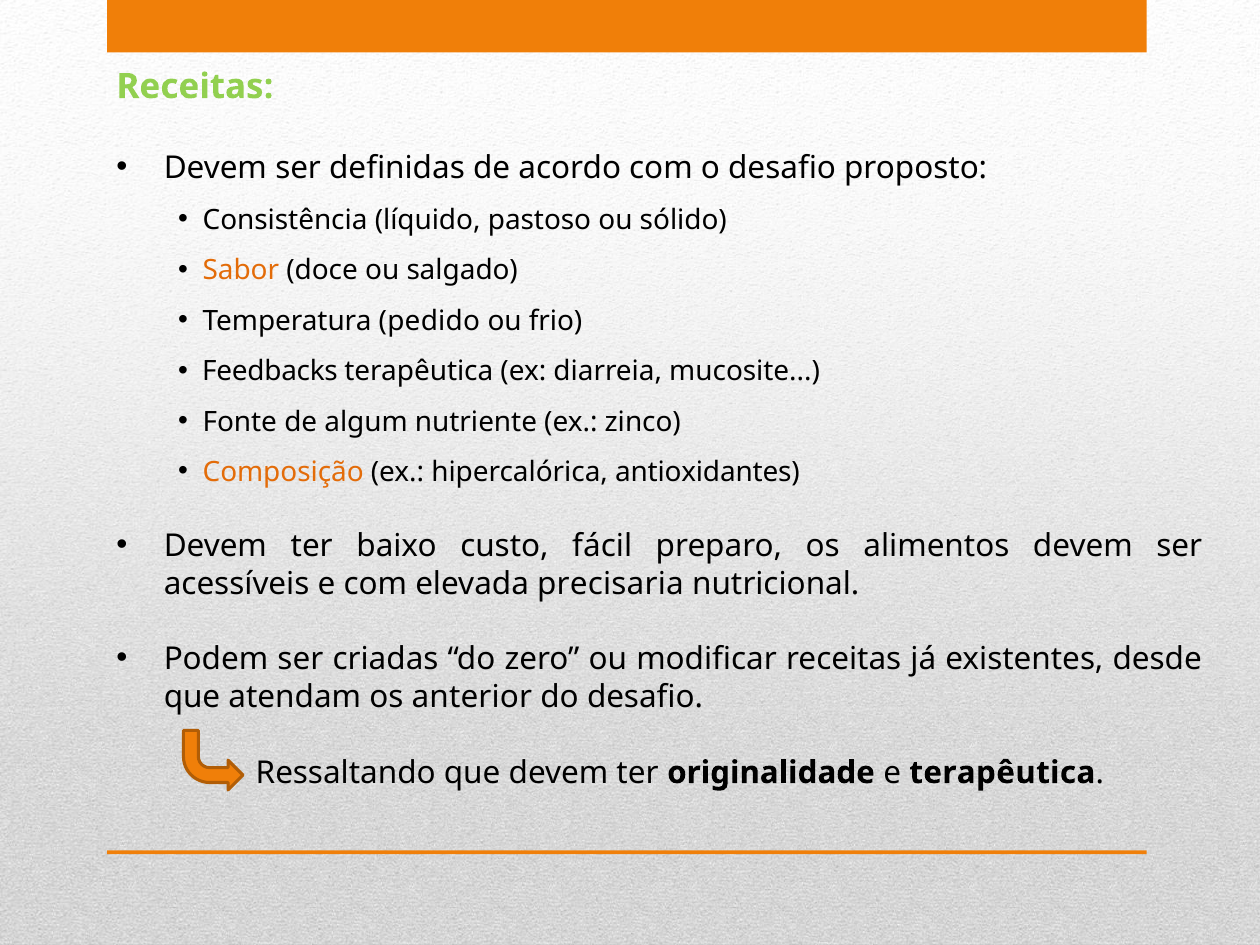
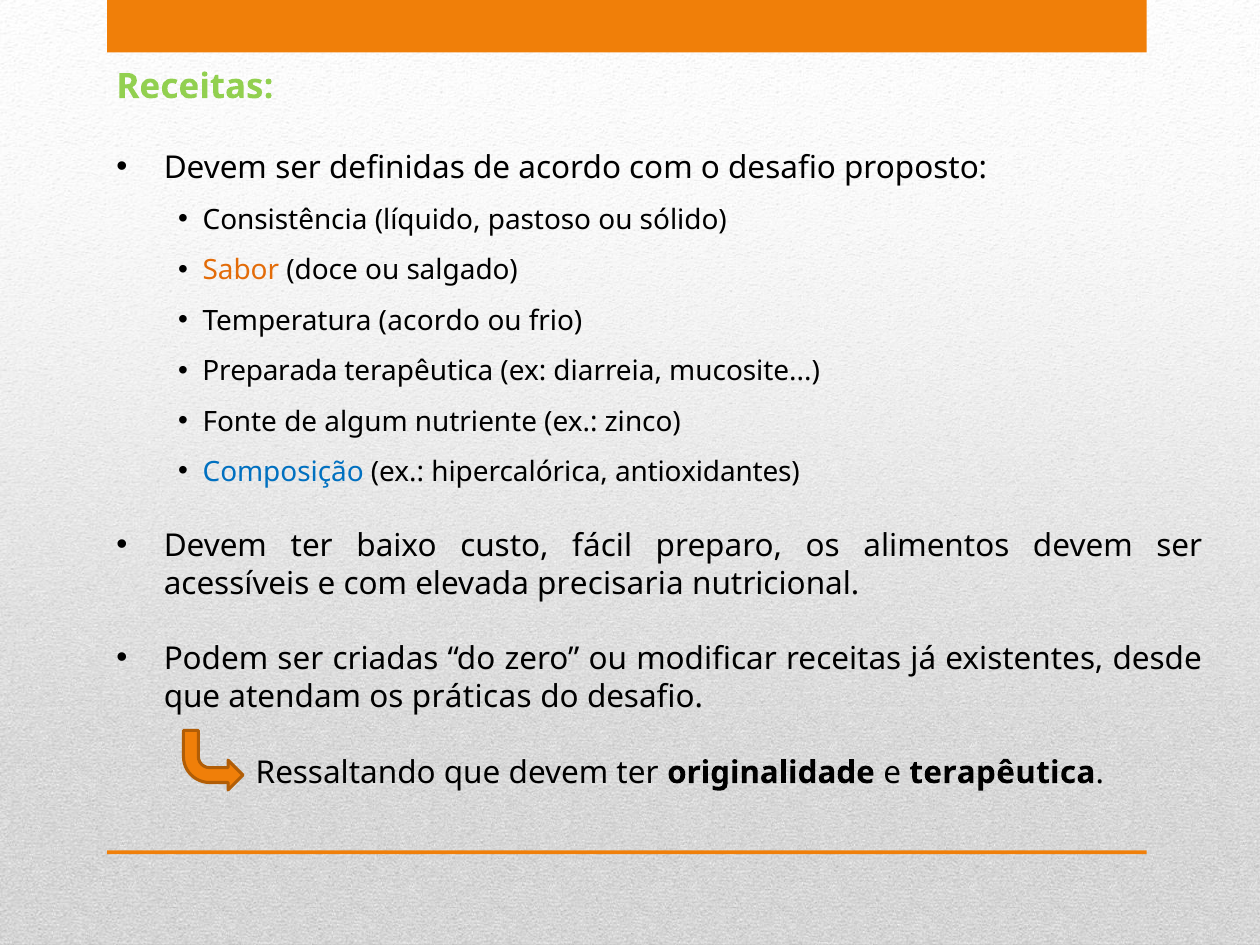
Temperatura pedido: pedido -> acordo (429, 321)
Feedbacks: Feedbacks -> Preparada (270, 371)
Composição colour: orange -> blue (283, 472)
anterior: anterior -> práticas (472, 697)
